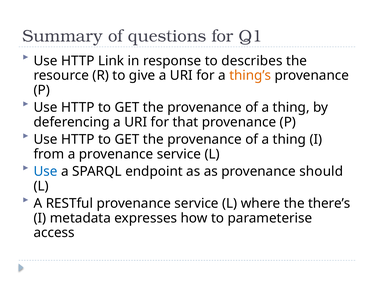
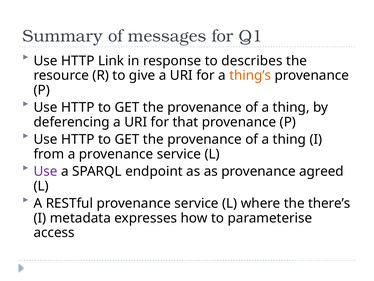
questions: questions -> messages (167, 36)
Use colour: blue -> purple (46, 171)
should: should -> agreed (321, 171)
